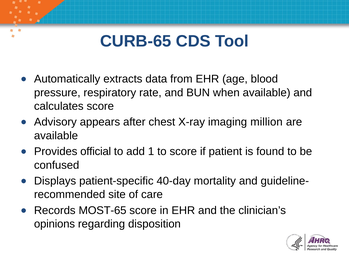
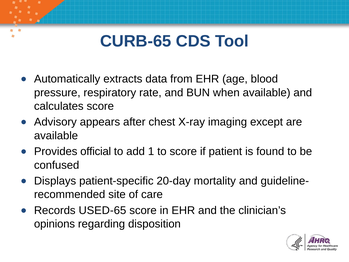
million: million -> except (267, 122)
40-day: 40-day -> 20-day (174, 181)
MOST-65: MOST-65 -> USED-65 (102, 210)
